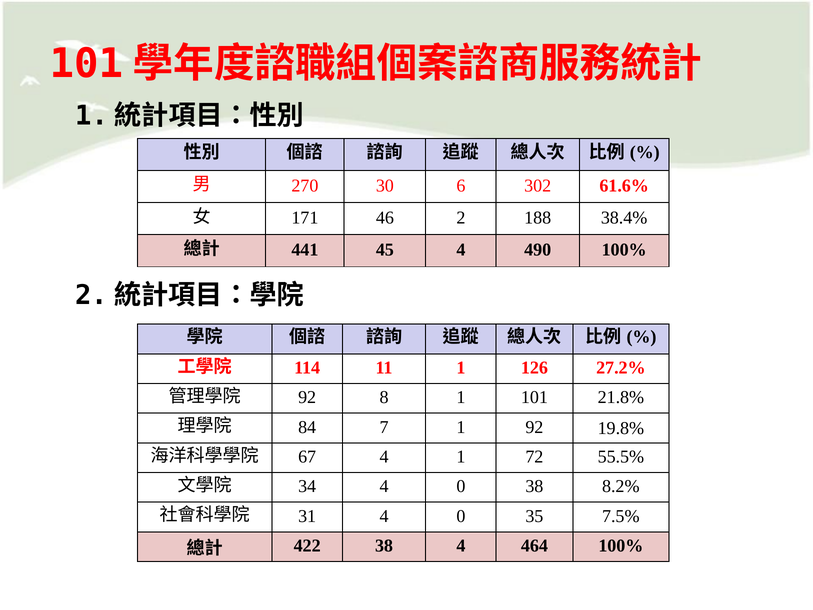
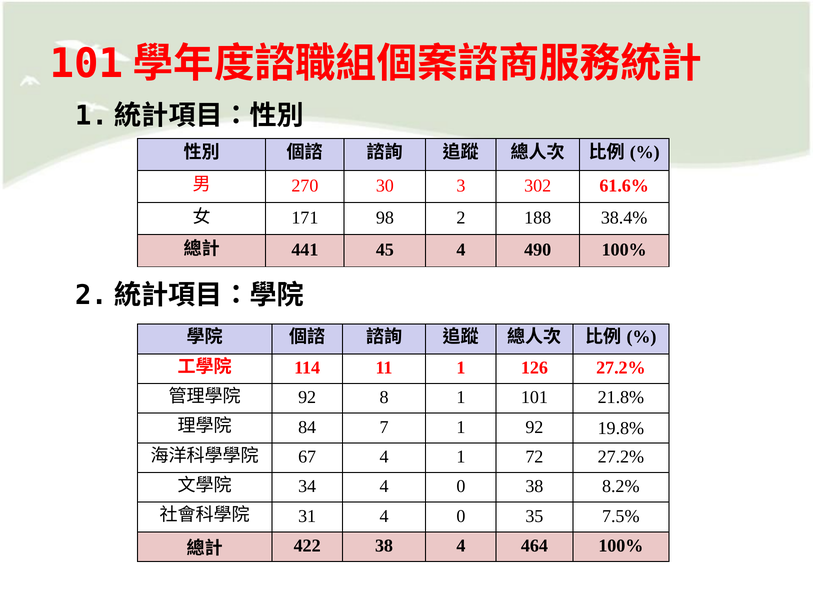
6: 6 -> 3 (461, 186)
46: 46 -> 98 (385, 218)
72 55.5%: 55.5% -> 27.2% (621, 457)
